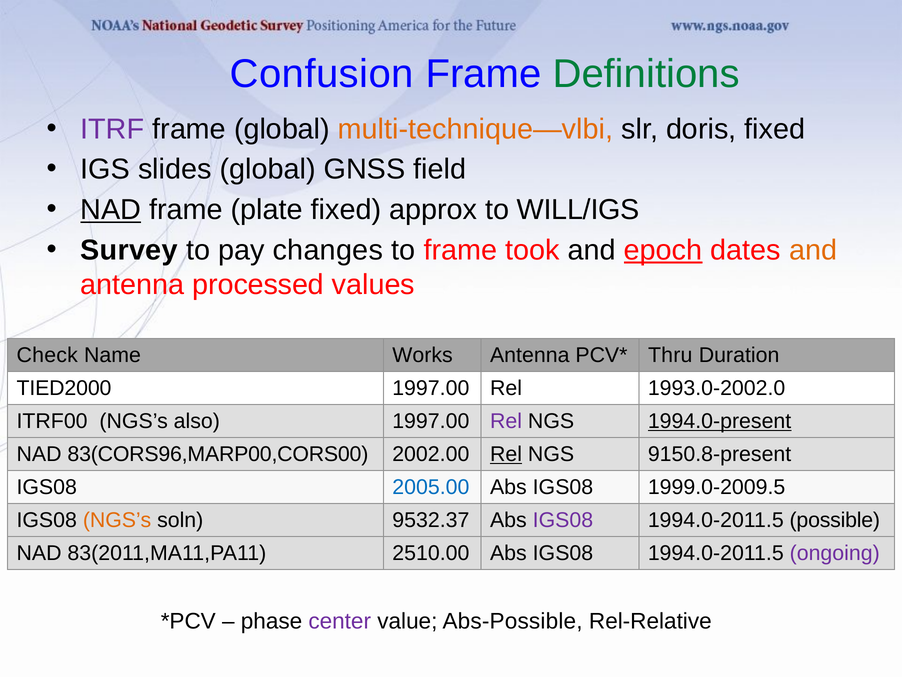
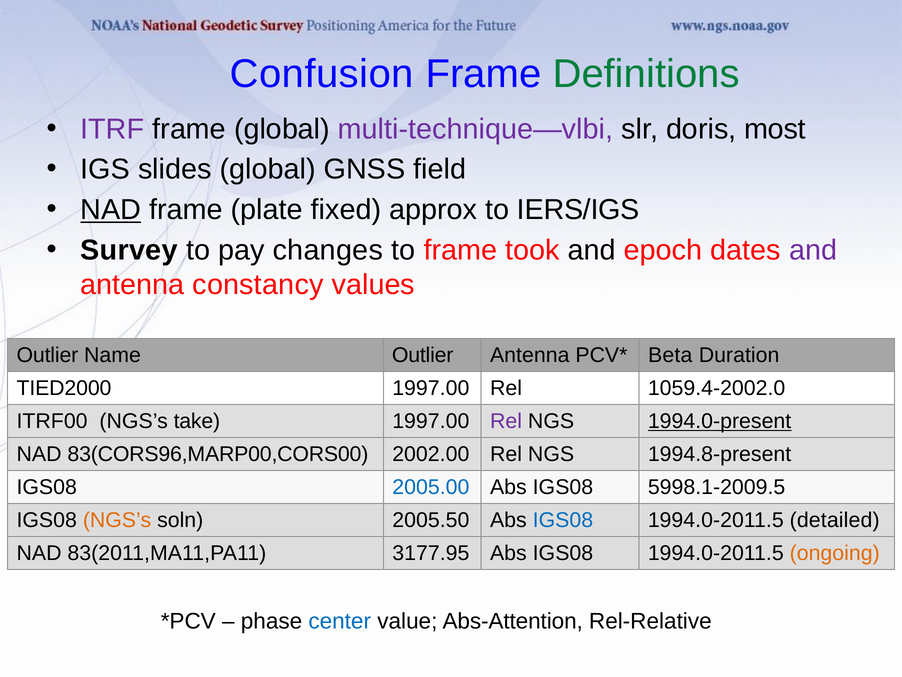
multi-technique—vlbi colour: orange -> purple (476, 129)
doris fixed: fixed -> most (775, 129)
WILL/IGS: WILL/IGS -> IERS/IGS (578, 210)
epoch underline: present -> none (663, 250)
and colour: orange -> purple (813, 250)
processed: processed -> constancy (258, 284)
Check: Check -> Outlier (47, 355)
Name Works: Works -> Outlier (423, 355)
Thru: Thru -> Beta (670, 355)
1993.0-2002.0: 1993.0-2002.0 -> 1059.4-2002.0 (717, 388)
also: also -> take (197, 421)
Rel underline: present -> none (506, 454)
9150.8-present: 9150.8-present -> 1994.8-present (720, 454)
1999.0-2009.5: 1999.0-2009.5 -> 5998.1-2009.5 (717, 487)
9532.37: 9532.37 -> 2005.50 (431, 520)
IGS08 colour: purple -> blue (563, 520)
possible: possible -> detailed (835, 520)
2510.00: 2510.00 -> 3177.95 (431, 553)
ongoing colour: purple -> orange (835, 553)
center colour: purple -> blue (340, 621)
Abs-Possible: Abs-Possible -> Abs-Attention (513, 621)
